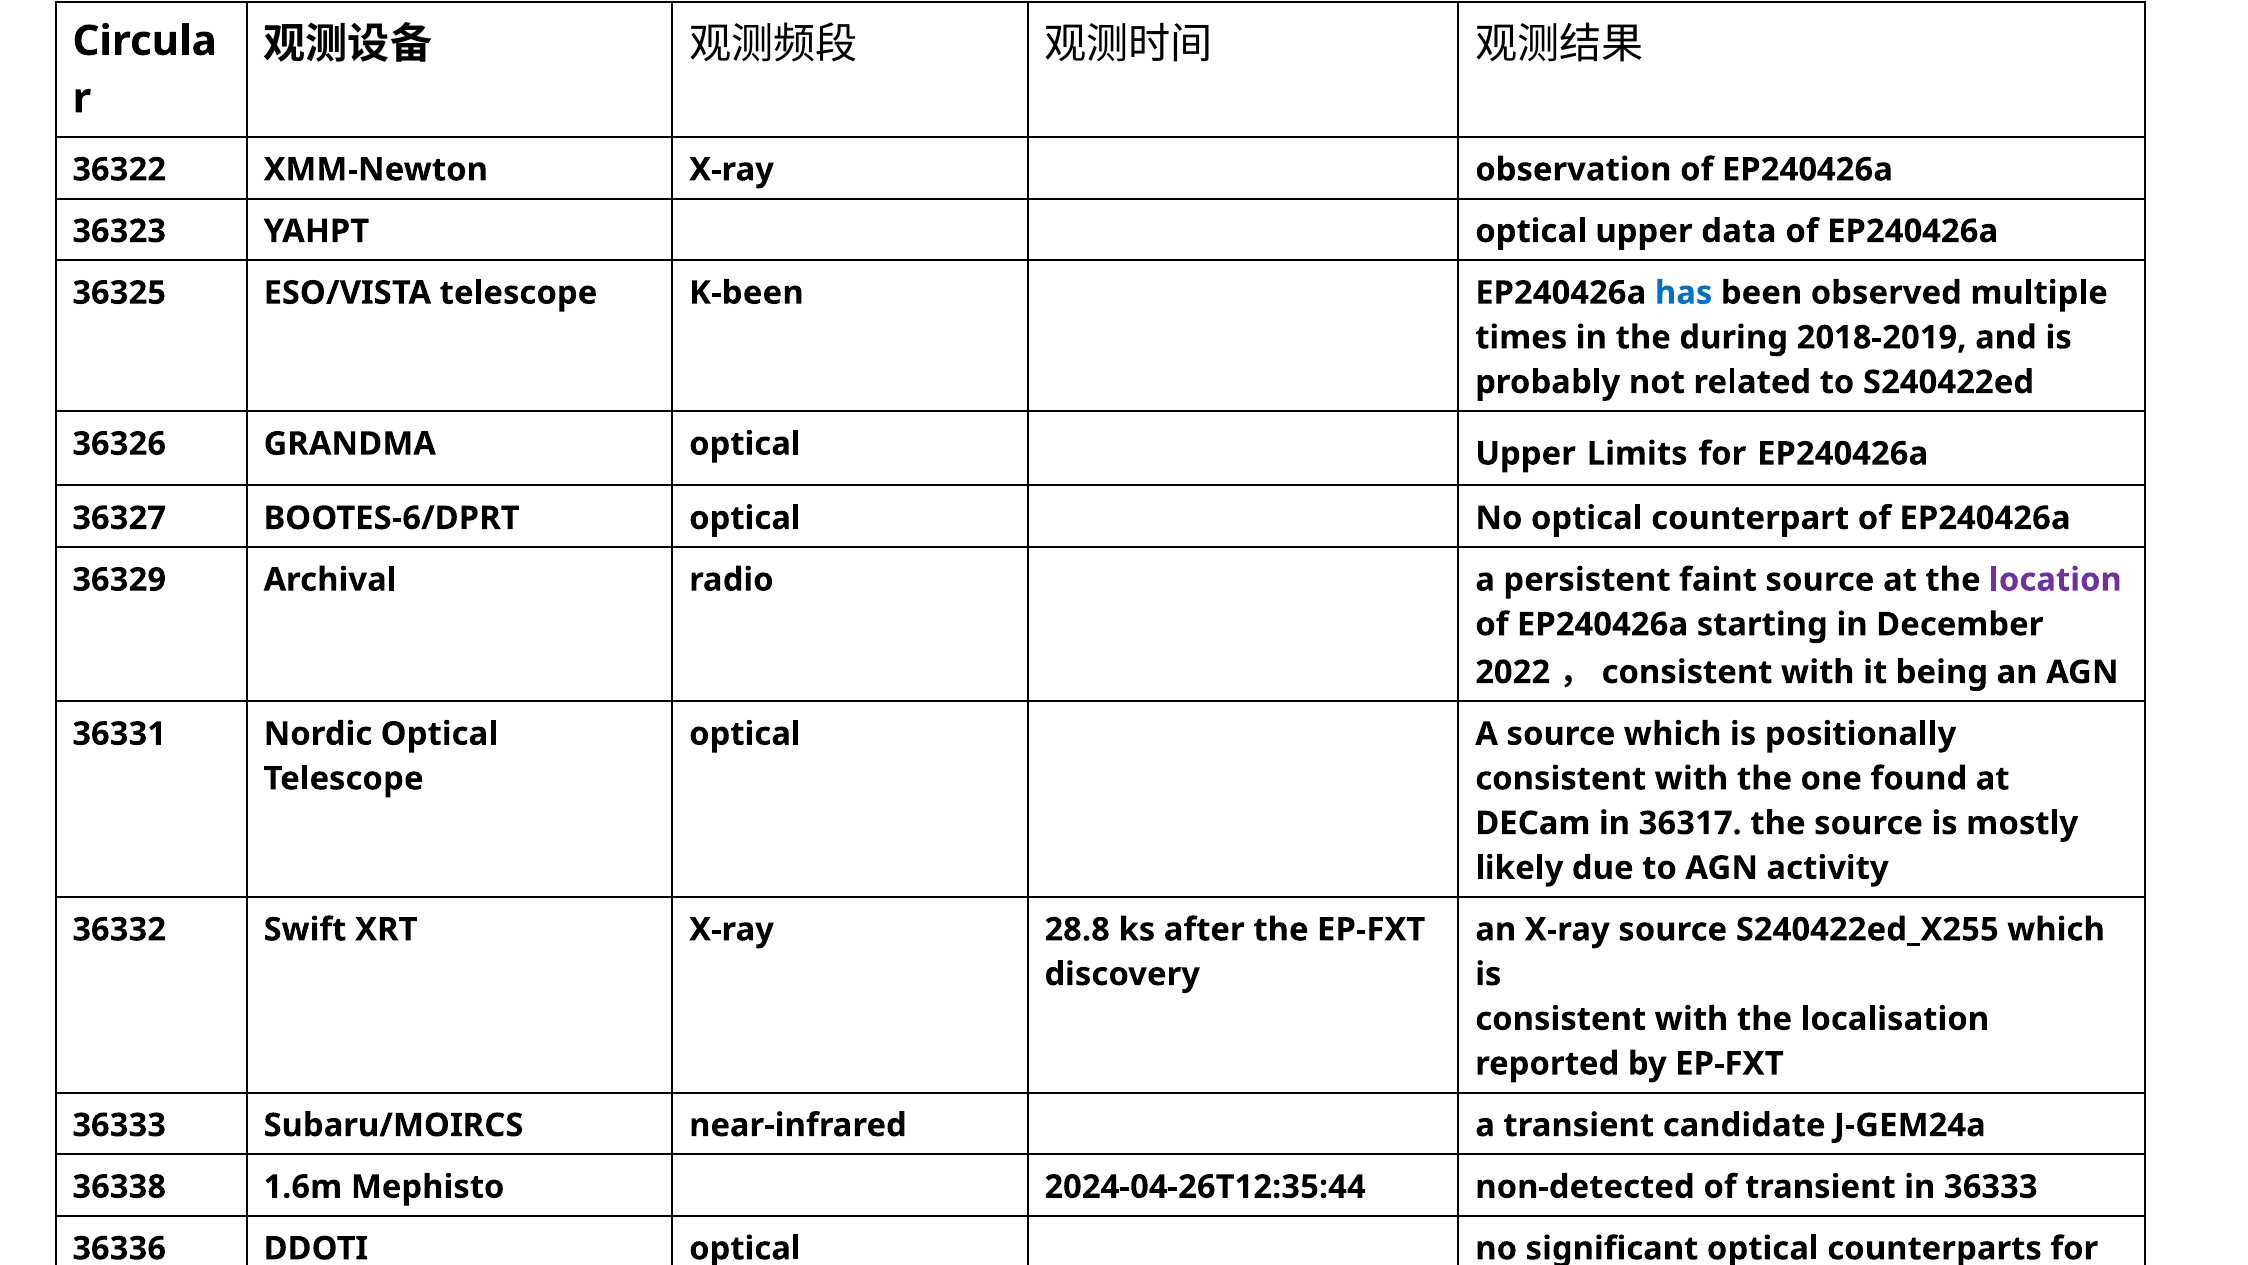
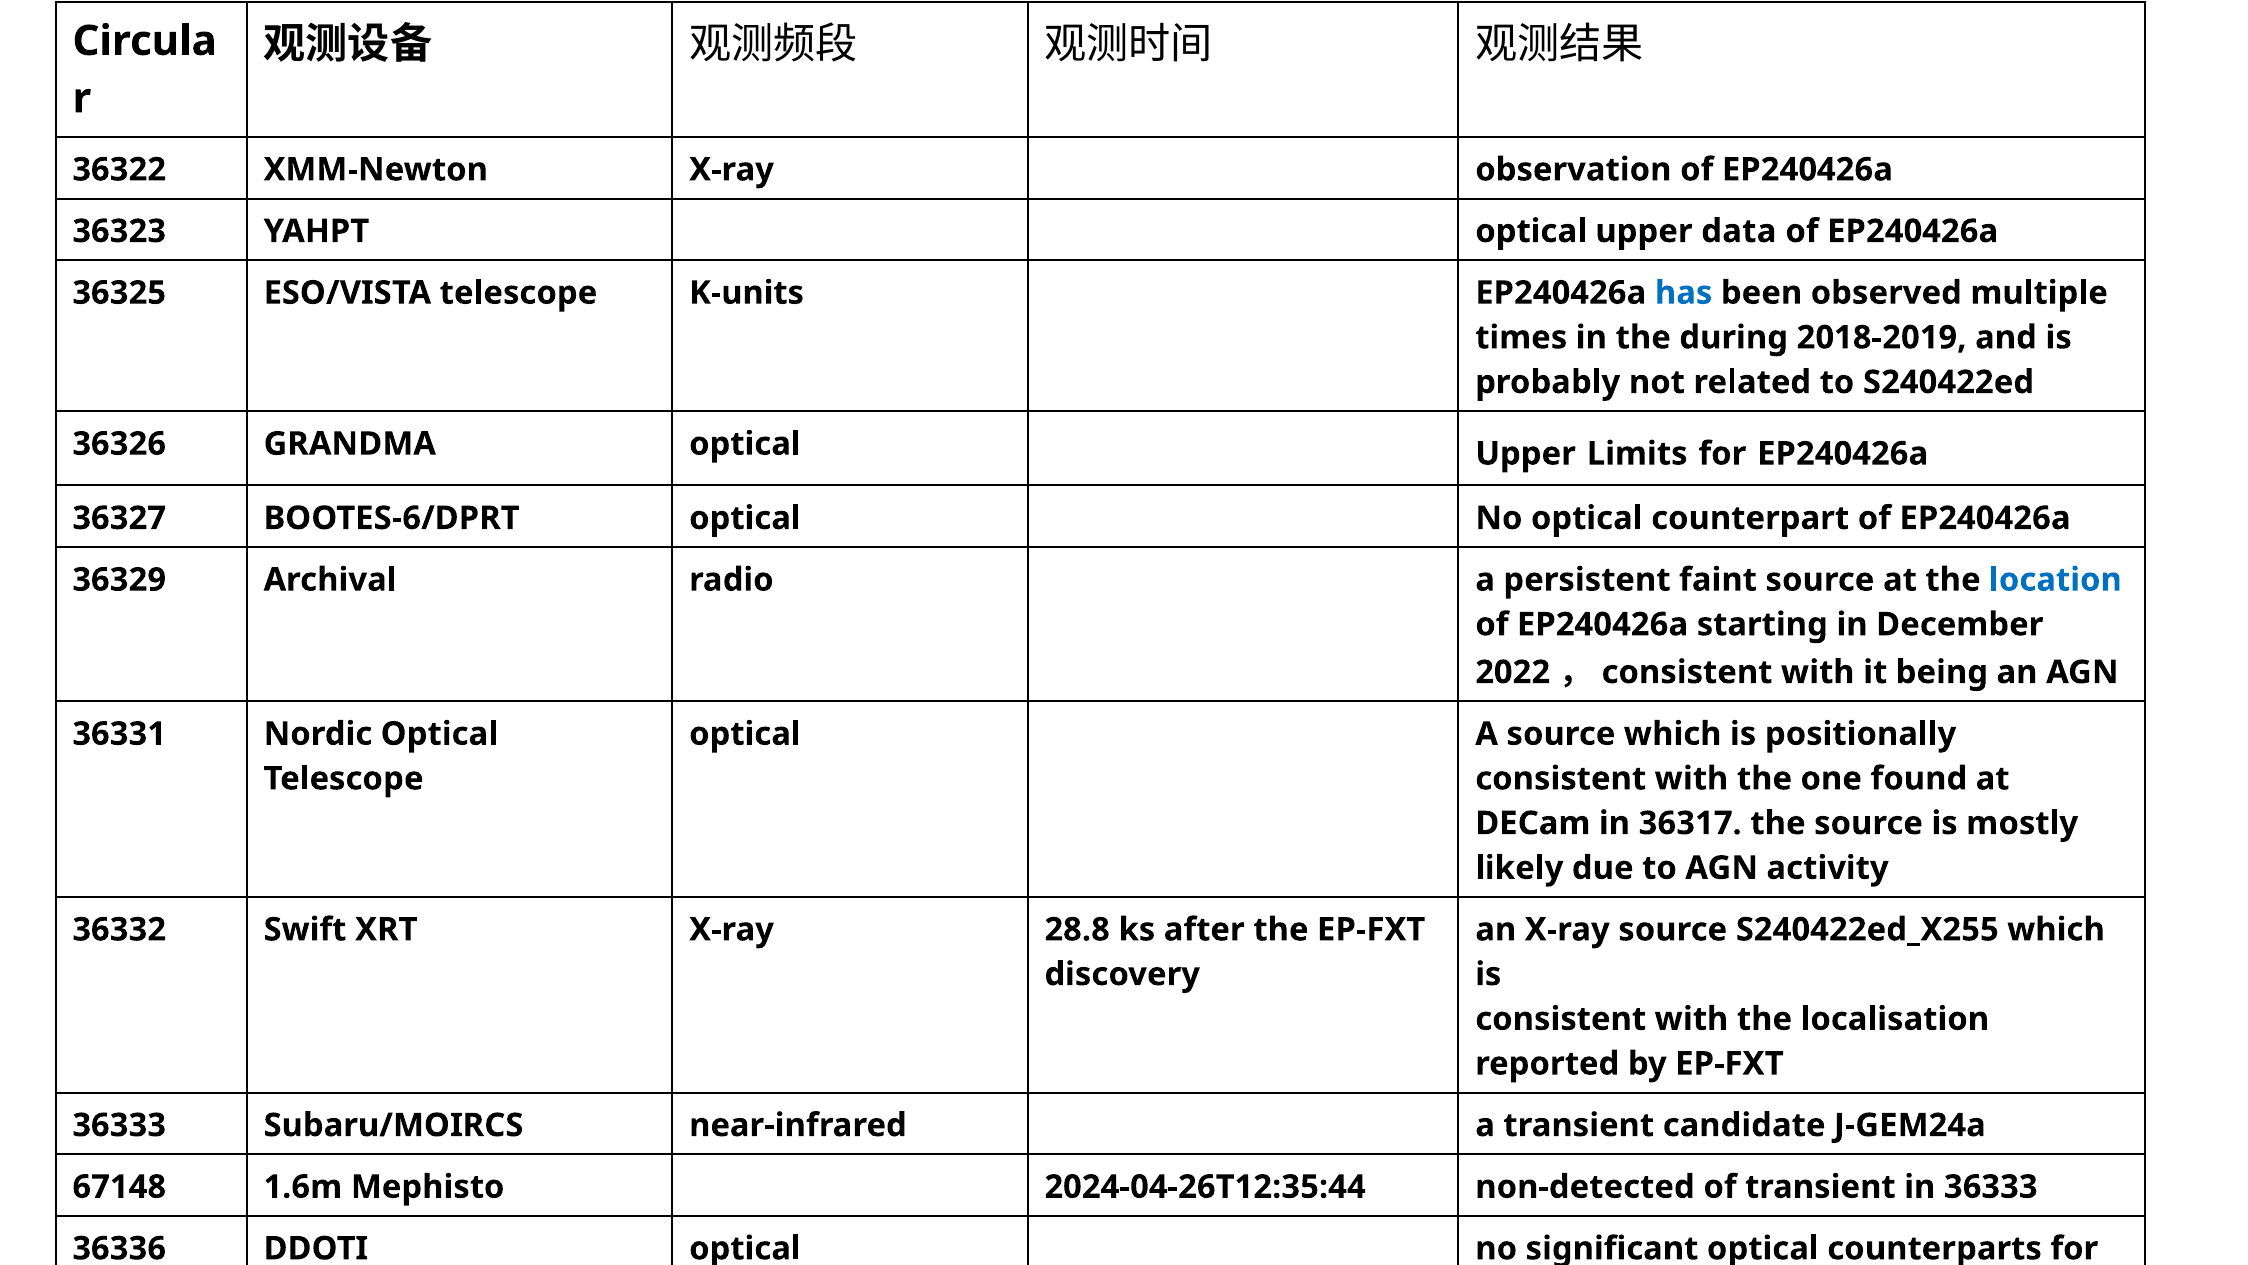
K-been: K-been -> K-units (747, 293)
location colour: purple -> blue (2055, 580)
36338: 36338 -> 67148 (119, 1186)
